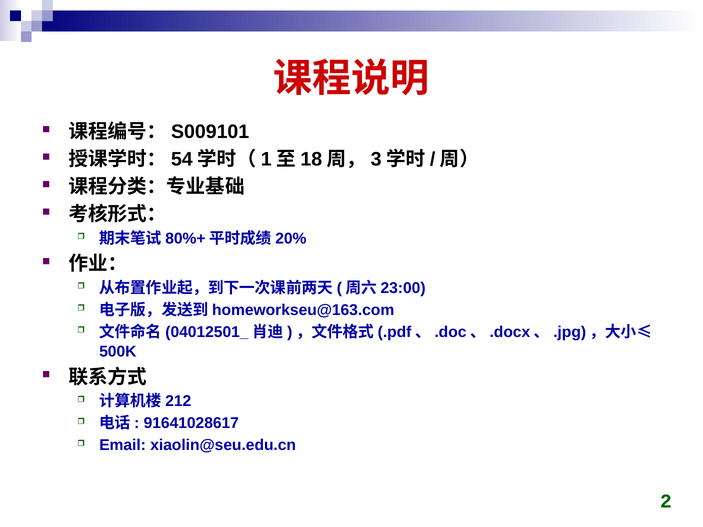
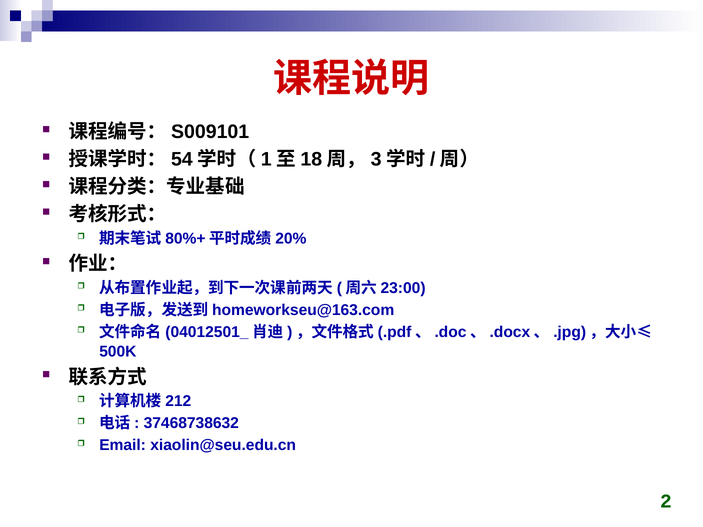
91641028617: 91641028617 -> 37468738632 (191, 423)
